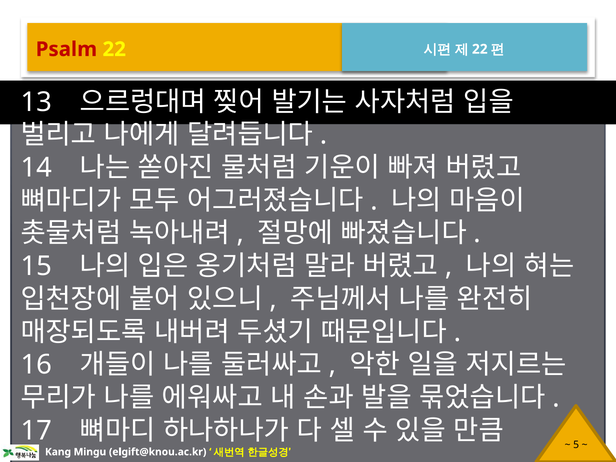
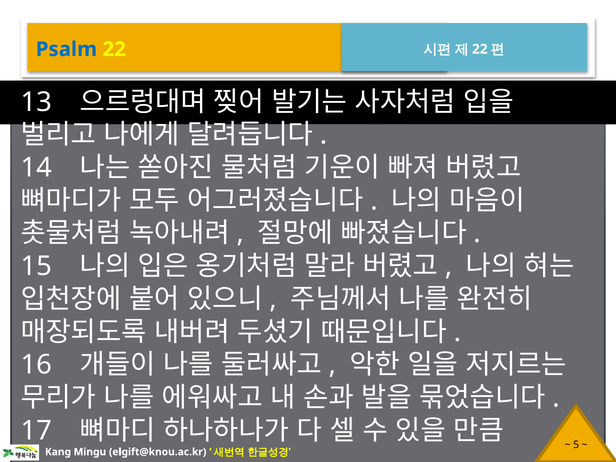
Psalm colour: red -> blue (66, 49)
